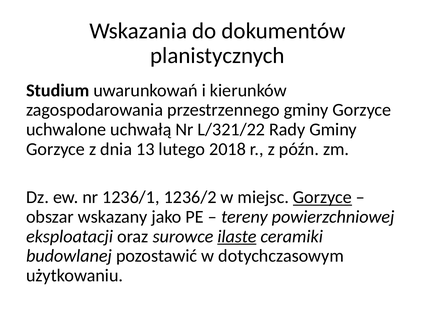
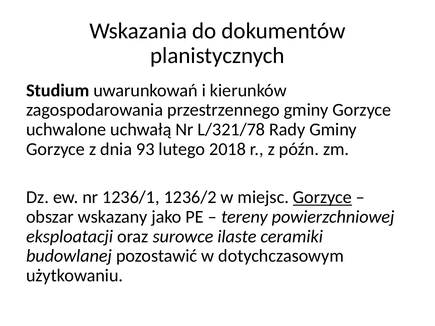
L/321/22: L/321/22 -> L/321/78 (231, 130)
13: 13 -> 93 (145, 149)
ilaste underline: present -> none (237, 237)
